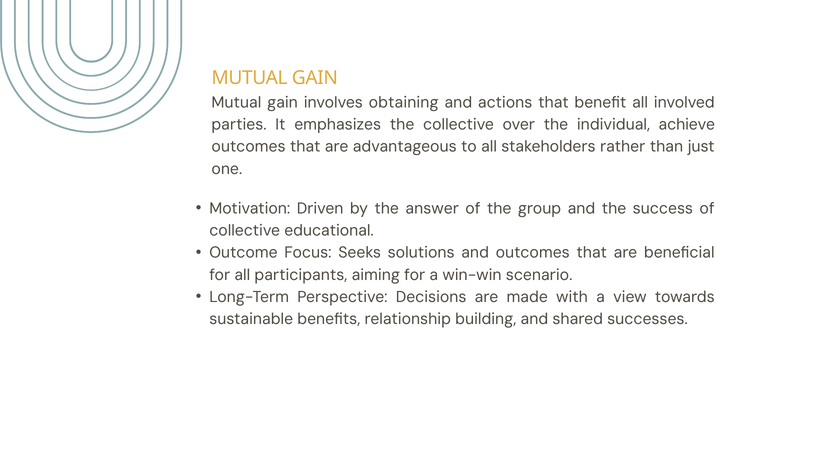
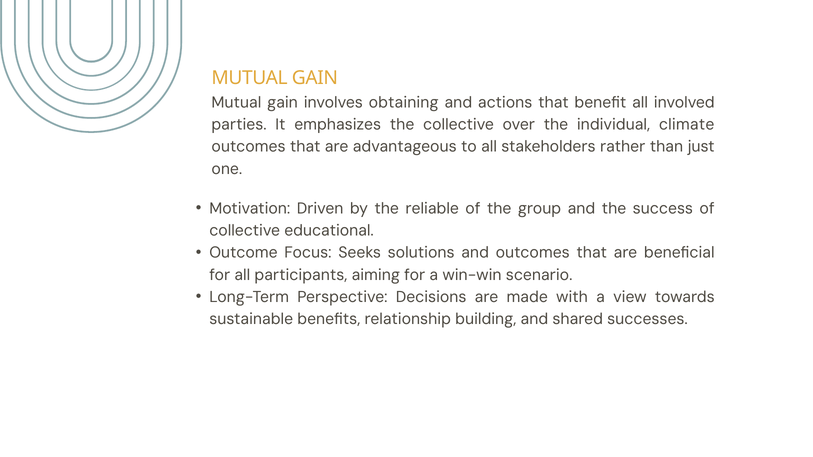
achieve: achieve -> climate (687, 125)
answer: answer -> reliable (432, 209)
